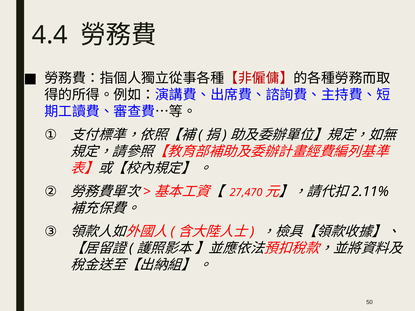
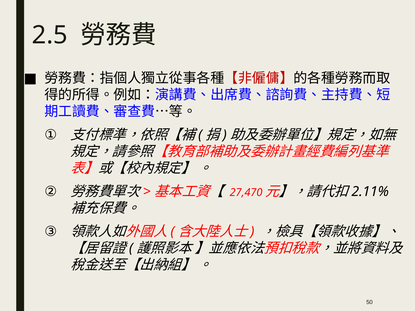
4.4: 4.4 -> 2.5 (50, 35)
